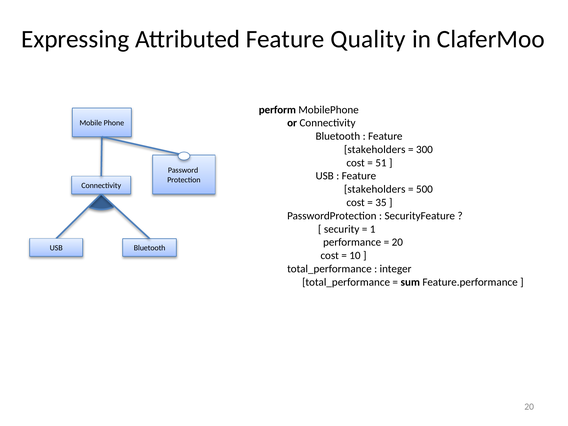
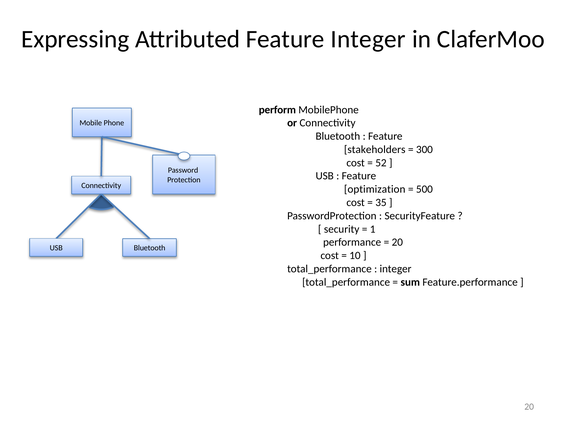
Feature Quality: Quality -> Integer (368, 39)
51: 51 -> 52 (381, 163)
stakeholders: stakeholders -> optimization (375, 189)
